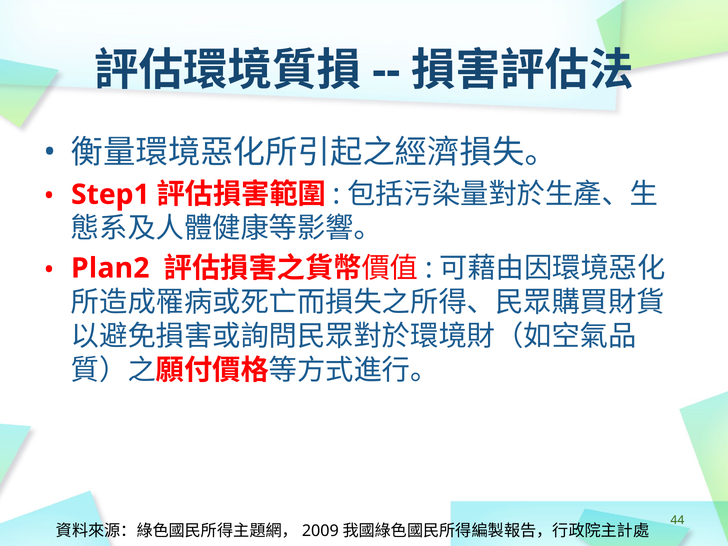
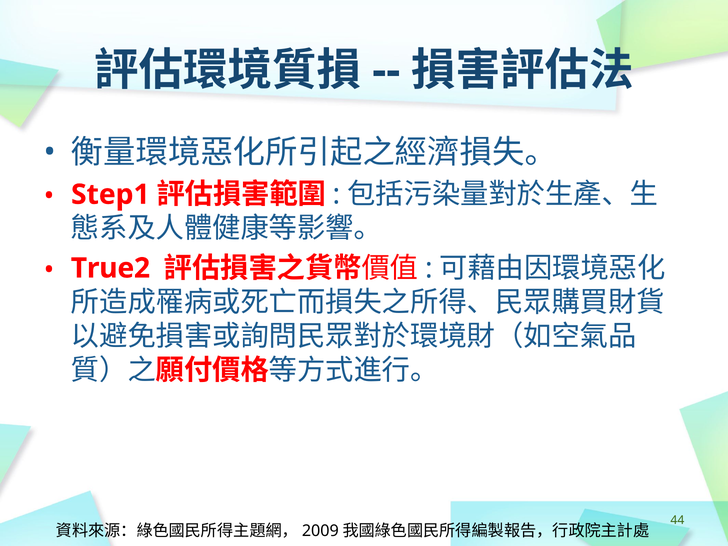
Plan2: Plan2 -> True2 (110, 268)
